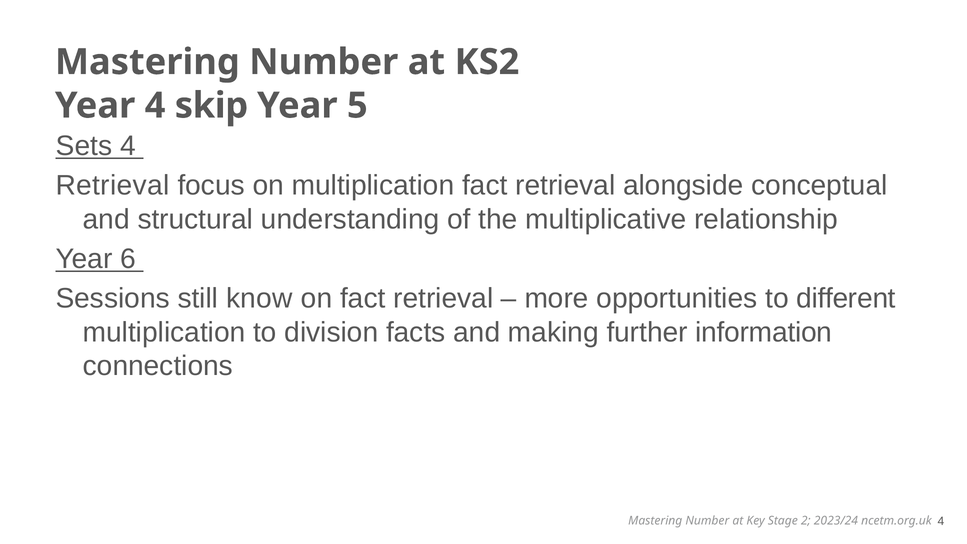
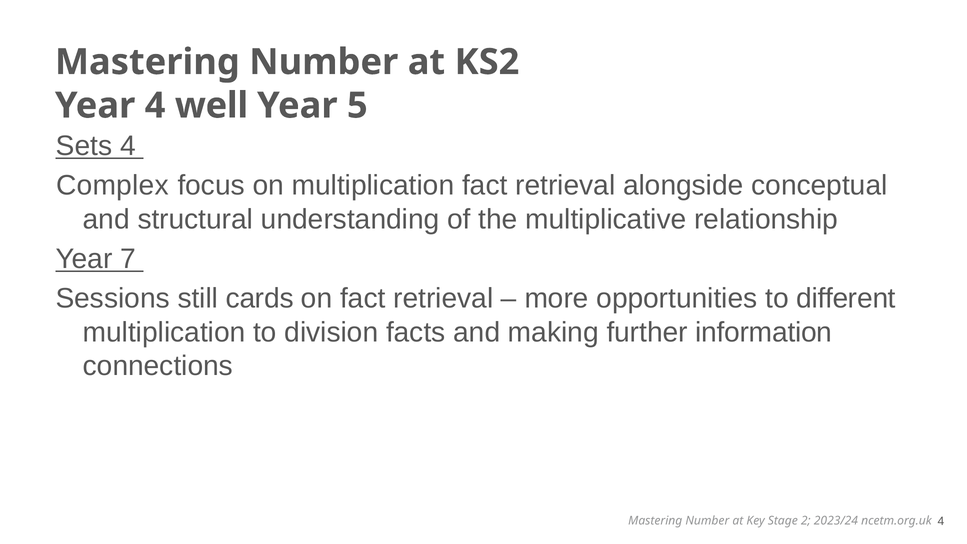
skip: skip -> well (211, 106)
Retrieval: Retrieval -> Complex (113, 186)
6: 6 -> 7 (128, 259)
know: know -> cards (260, 298)
